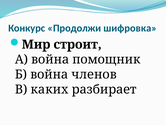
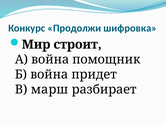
членов: членов -> придет (94, 74)
каких: каких -> марш (49, 89)
